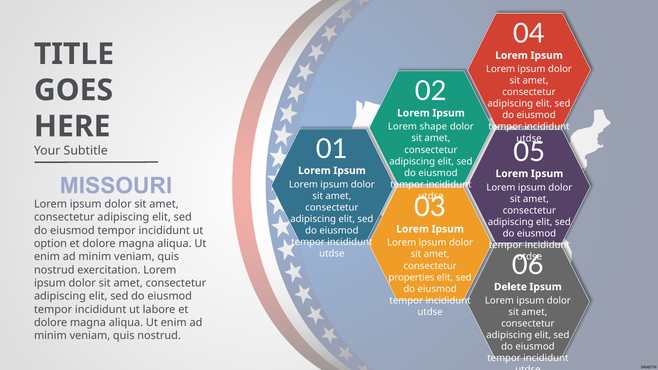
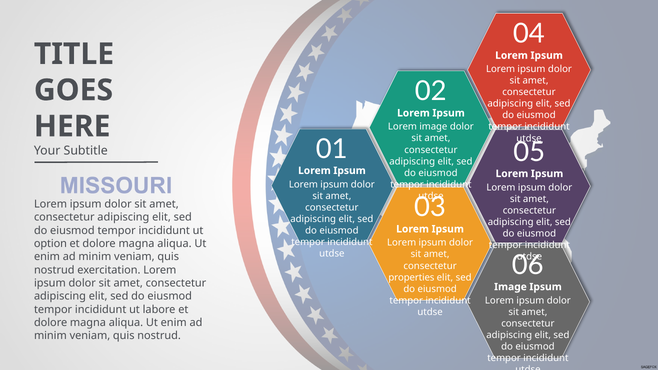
Lorem shape: shape -> image (433, 127)
Delete: Delete -> Image (510, 287)
